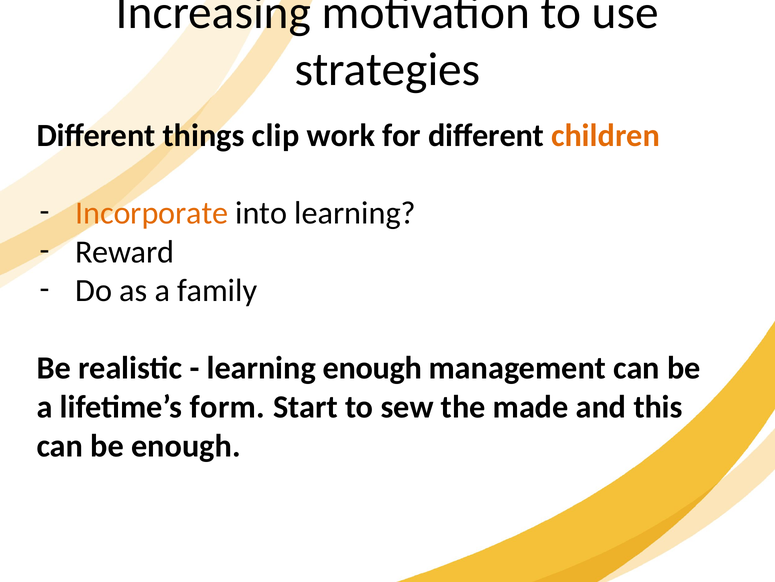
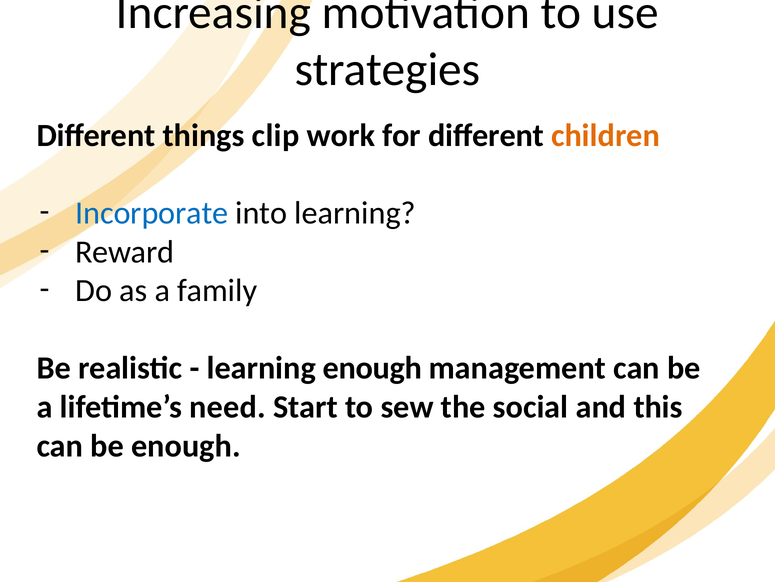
Incorporate colour: orange -> blue (152, 213)
form: form -> need (227, 407)
made: made -> social (531, 407)
